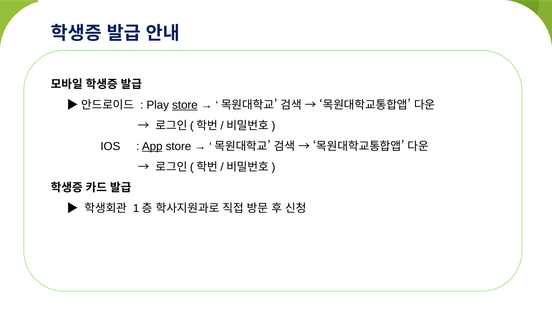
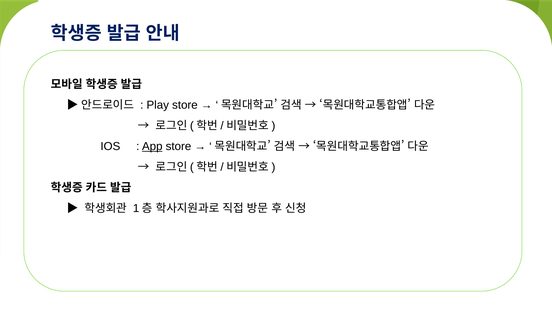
store underline: present -> none (185, 105)
